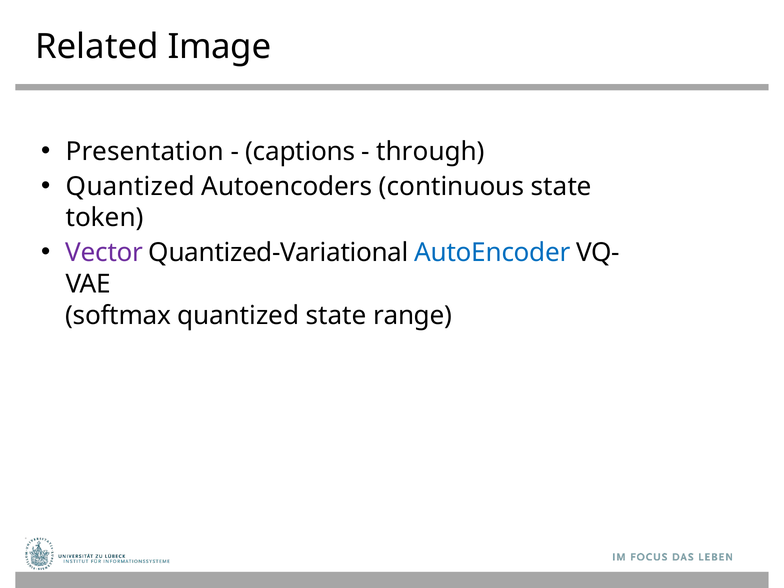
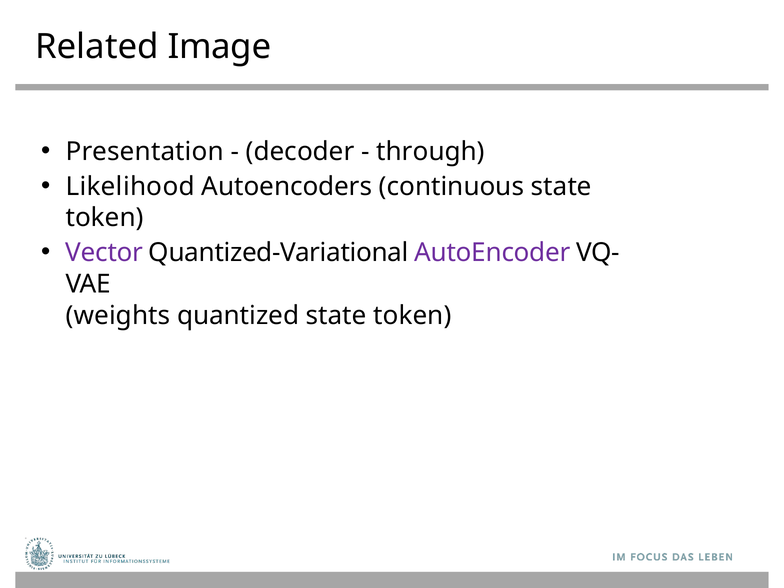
captions: captions -> decoder (300, 152)
Quantized: Quantized -> Likelihood (130, 186)
AutoEncoder colour: blue -> purple (492, 253)
softmax: softmax -> weights (118, 315)
quantized state range: range -> token (412, 315)
